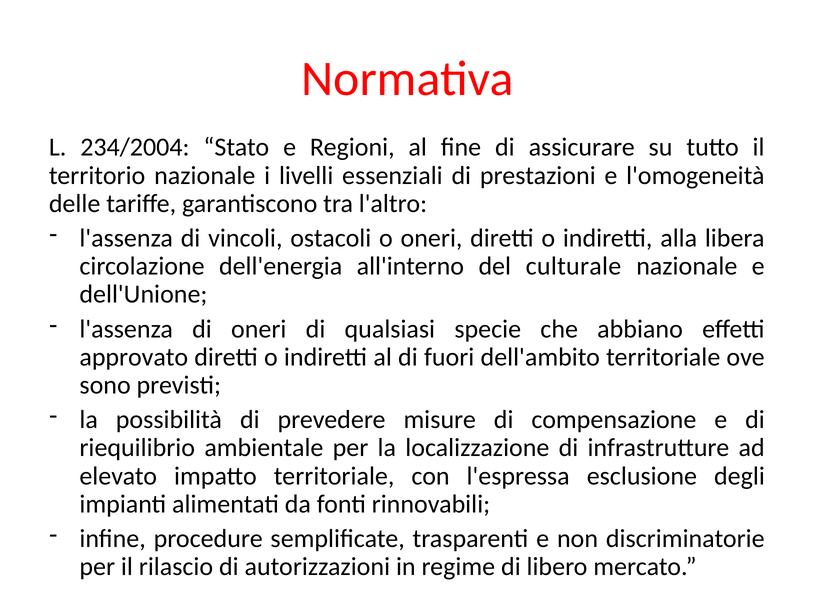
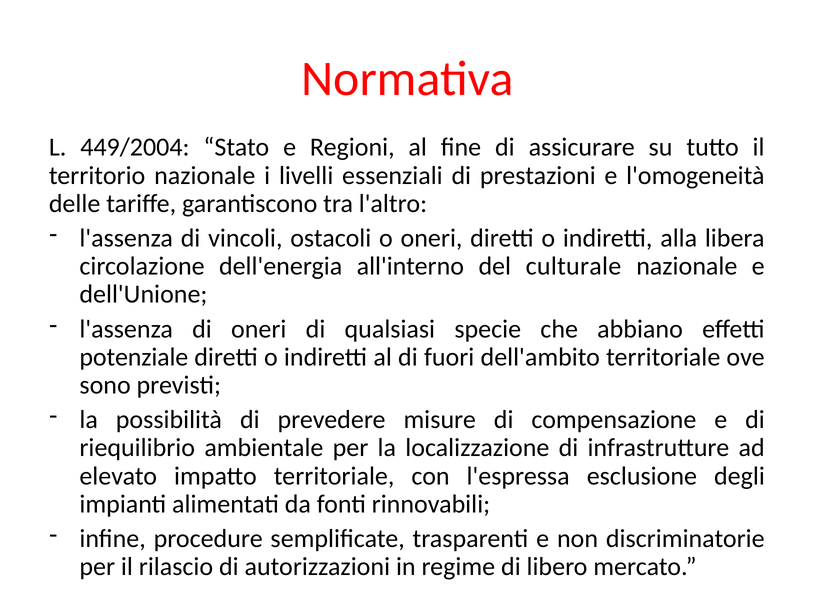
234/2004: 234/2004 -> 449/2004 (135, 147)
approvato: approvato -> potenziale (134, 357)
